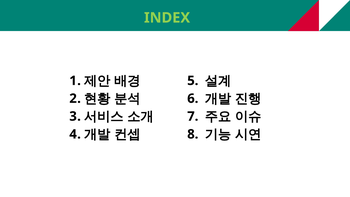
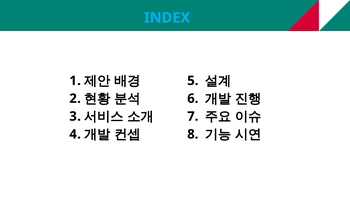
INDEX colour: light green -> light blue (167, 18)
